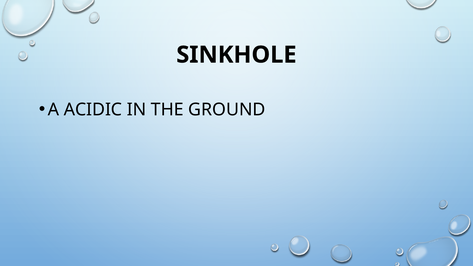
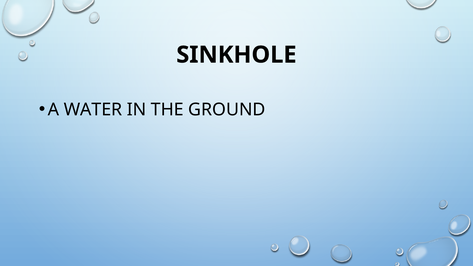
ACIDIC: ACIDIC -> WATER (93, 110)
